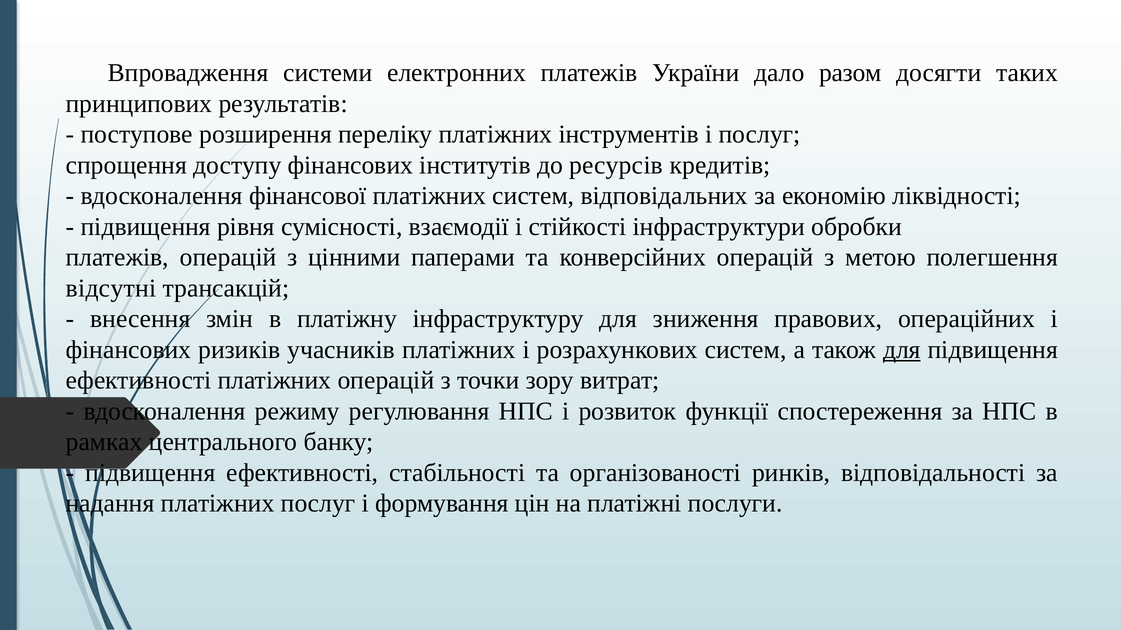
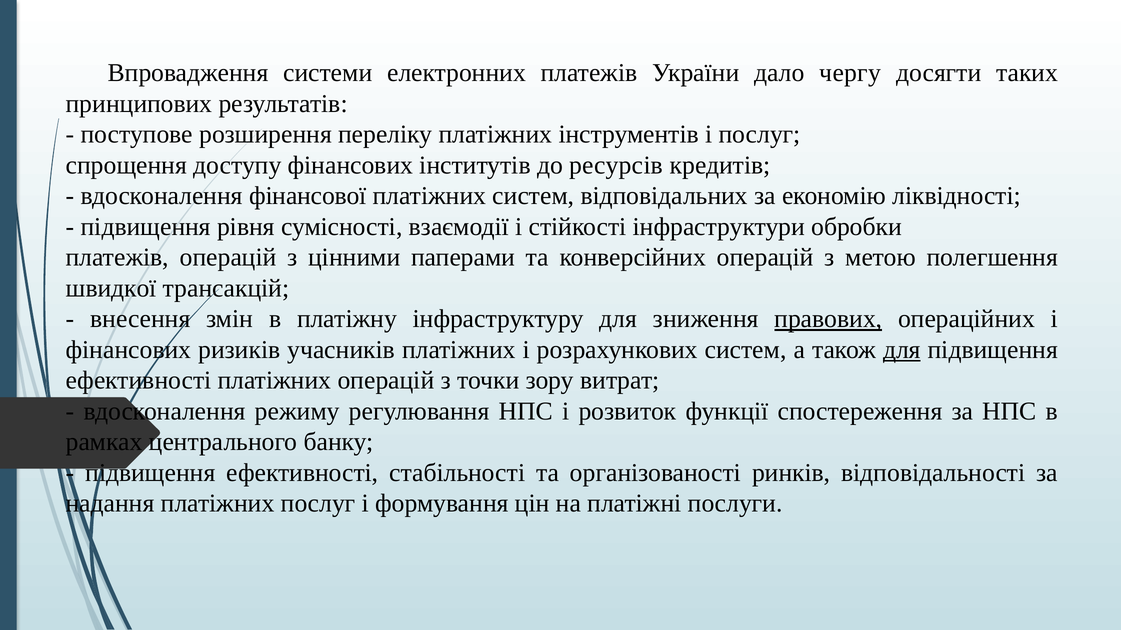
разом: разом -> чергу (850, 73)
відсутні: відсутні -> швидкої (111, 288)
правових underline: none -> present (828, 319)
